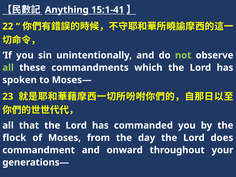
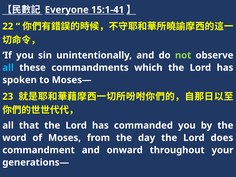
Anything: Anything -> Everyone (67, 10)
all colour: light green -> light blue (8, 68)
flock: flock -> word (14, 138)
